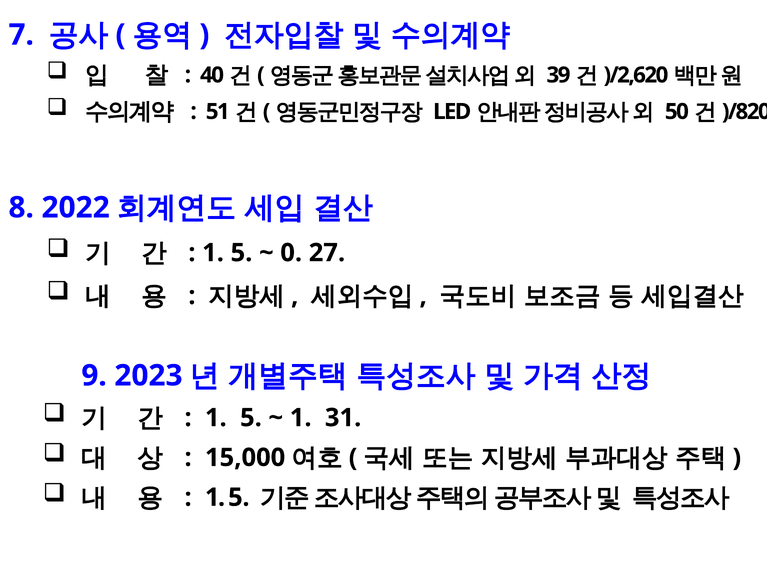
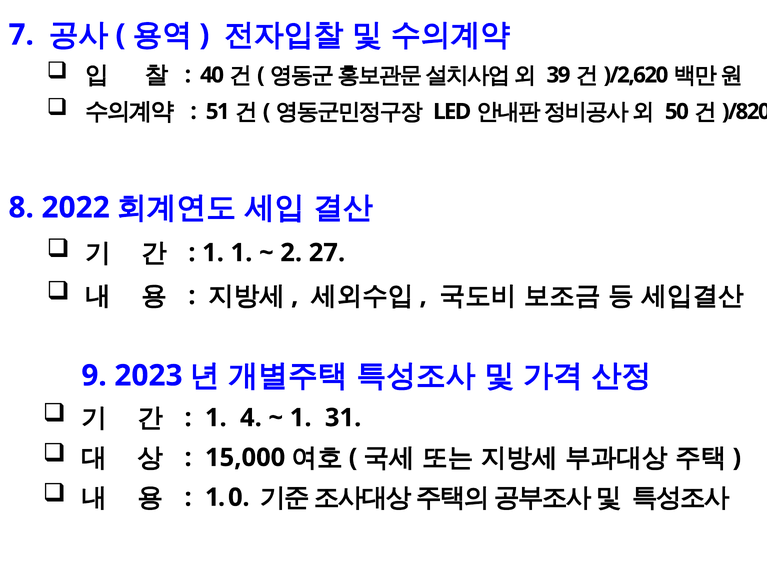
5: 5 -> 1 (241, 253)
0: 0 -> 2 (291, 253)
5: 5 -> 4 (251, 418)
5: 5 -> 0 (239, 498)
